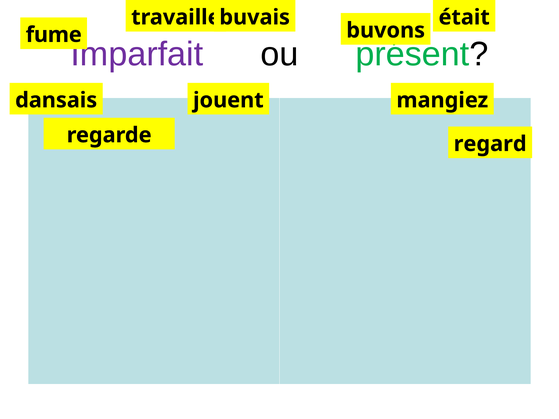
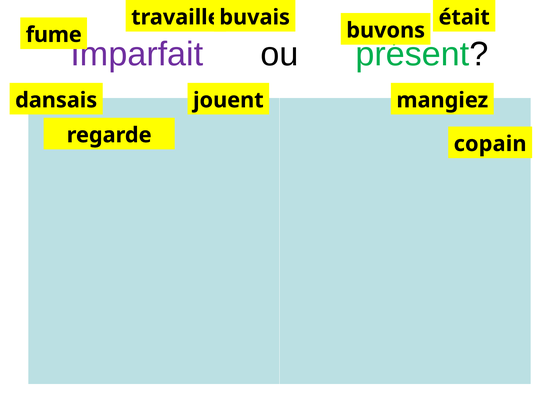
regard: regard -> copain (490, 144)
